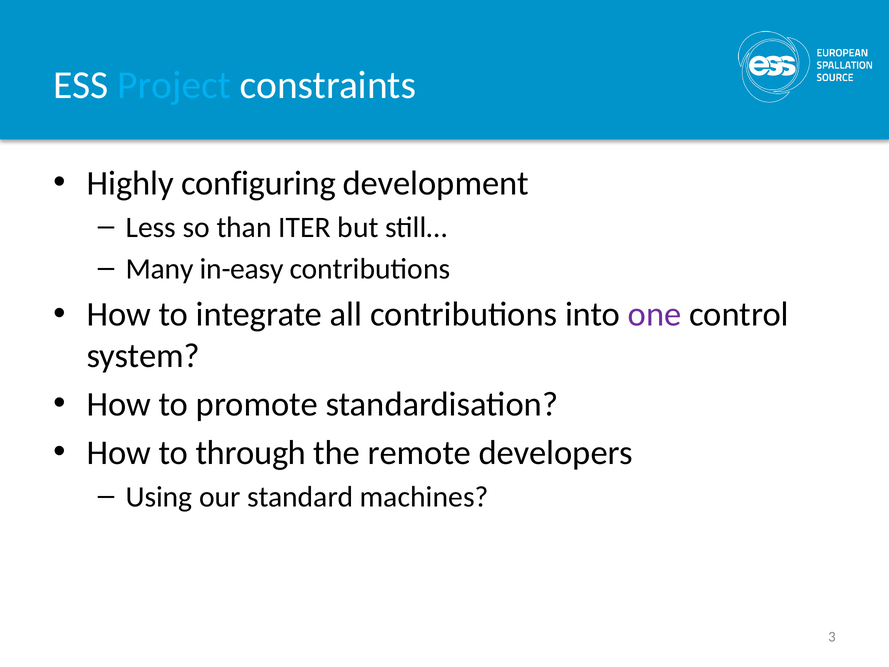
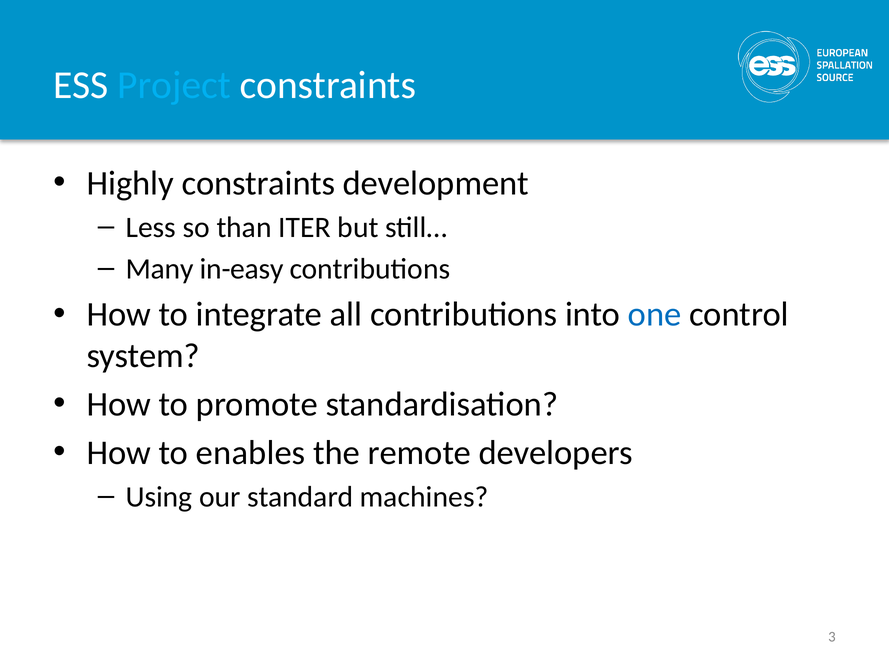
Highly configuring: configuring -> constraints (259, 183)
one colour: purple -> blue (655, 314)
through: through -> enables (251, 452)
